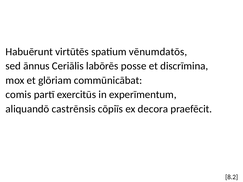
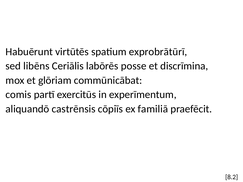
vēnumdatōs: vēnumdatōs -> exprobrātūrī (158, 52)
ānnus: ānnus -> libēns (36, 66)
decora: decora -> familiā (153, 109)
